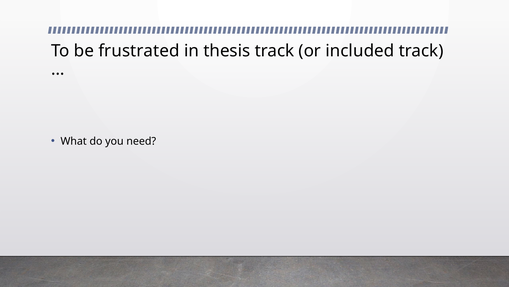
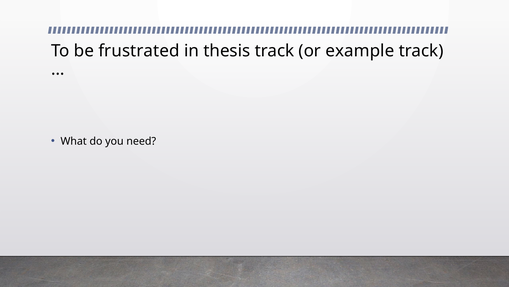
included: included -> example (360, 51)
